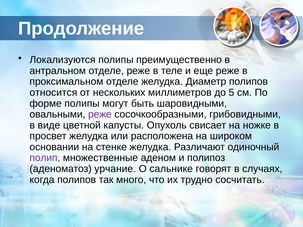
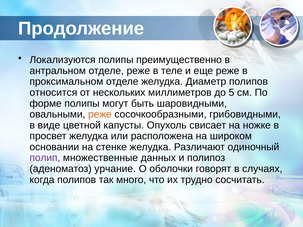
реже colour: purple -> orange (100, 114)
аденом: аденом -> данных (158, 158)
сальнике: сальнике -> оболочки (171, 169)
